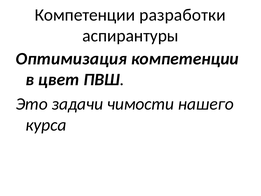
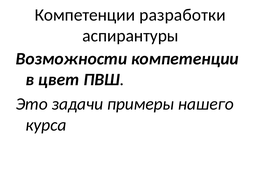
Оптимизация: Оптимизация -> Возможности (71, 59)
чимости: чимости -> примеры (141, 104)
